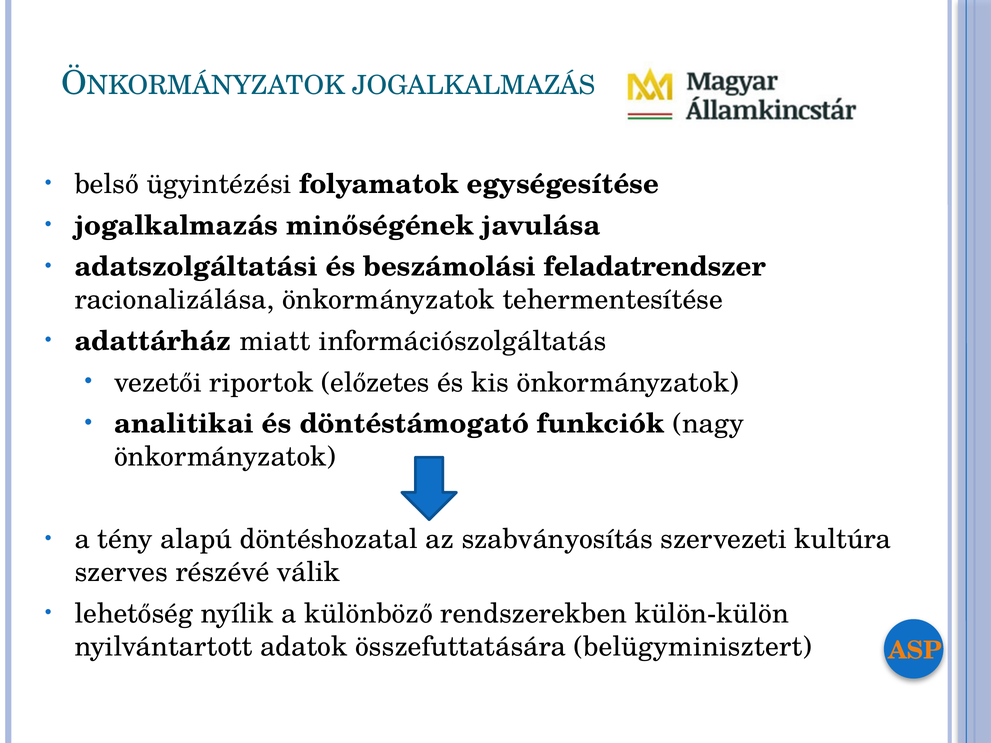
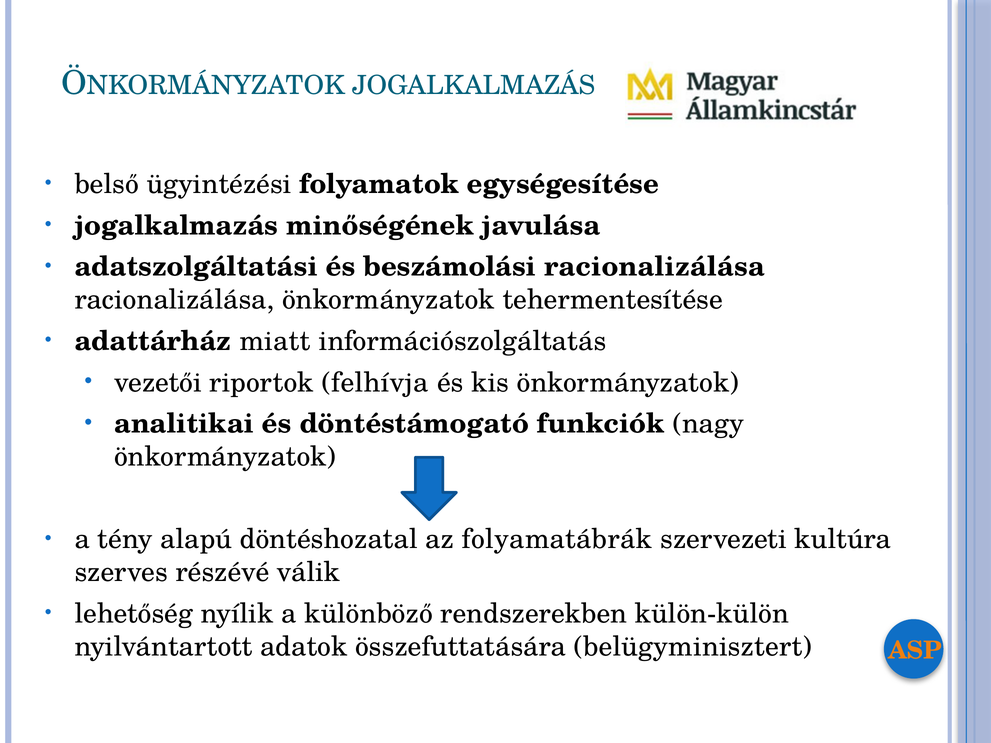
beszámolási feladatrendszer: feladatrendszer -> racionalizálása (654, 267)
előzetes: előzetes -> felhívja (375, 383)
szabványosítás: szabványosítás -> folyamatábrák (557, 540)
